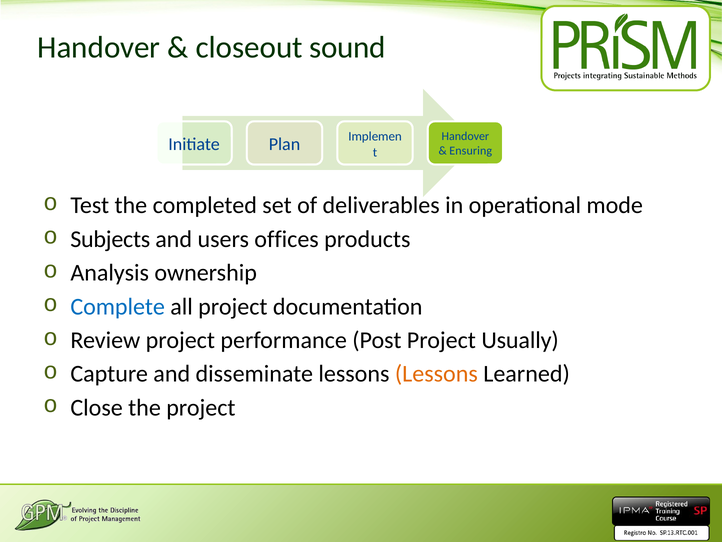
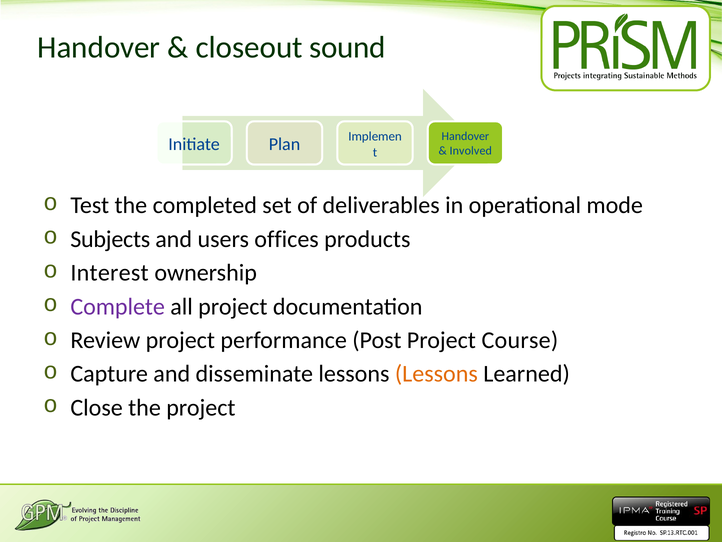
Ensuring: Ensuring -> Involved (471, 151)
Analysis: Analysis -> Interest (110, 273)
Complete colour: blue -> purple (118, 306)
Usually: Usually -> Course (520, 340)
